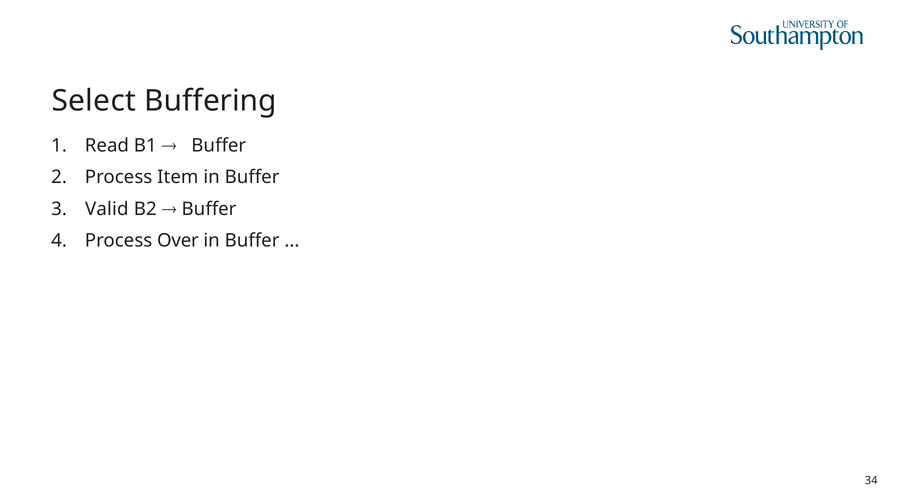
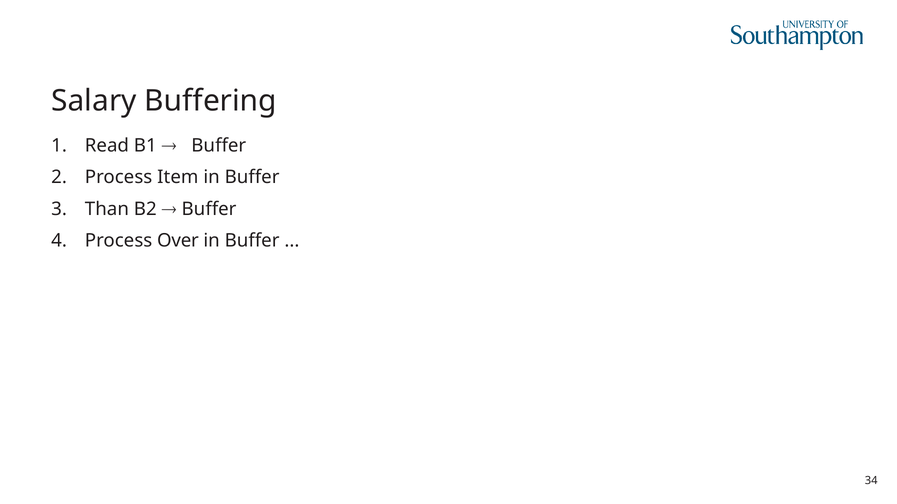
Select: Select -> Salary (94, 101)
Valid: Valid -> Than (107, 209)
